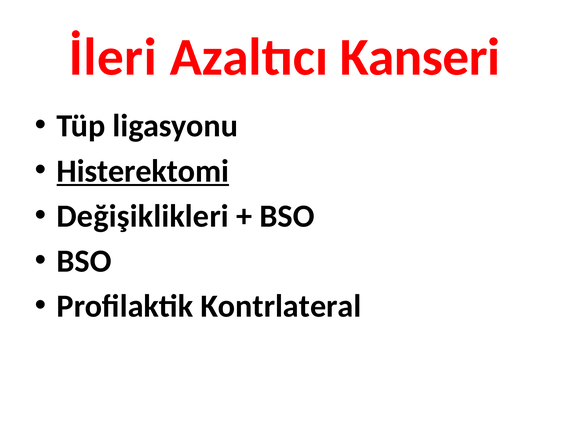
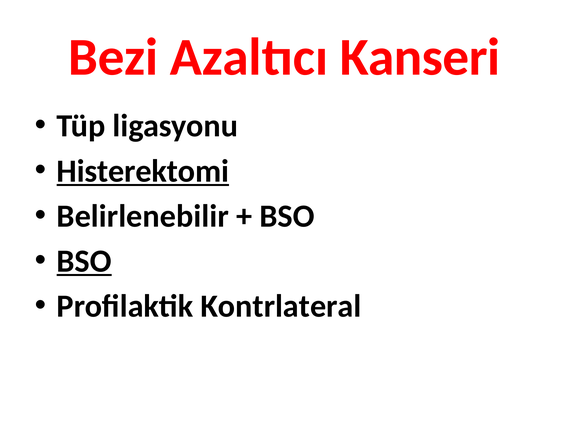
İleri: İleri -> Bezi (113, 57)
Değişiklikleri: Değişiklikleri -> Belirlenebilir (143, 216)
BSO underline: none -> present (84, 261)
